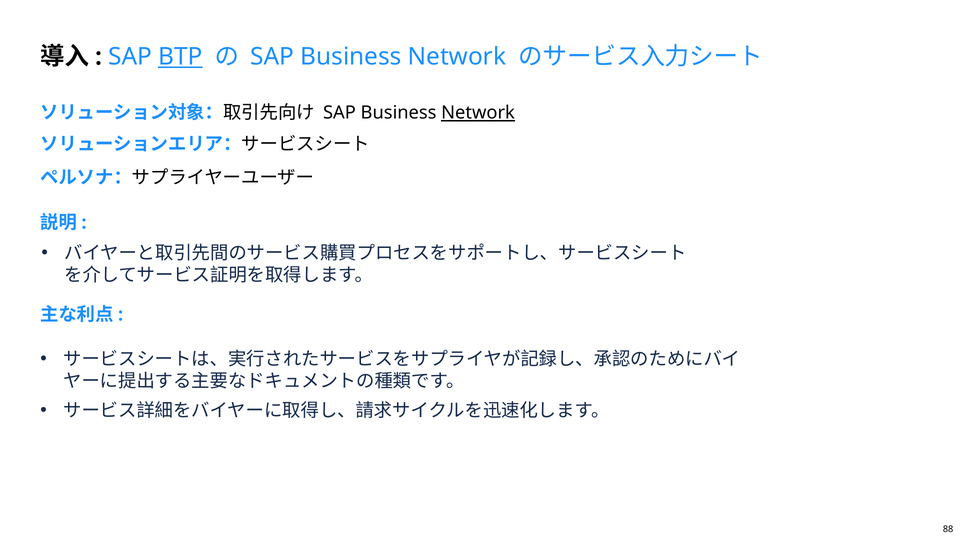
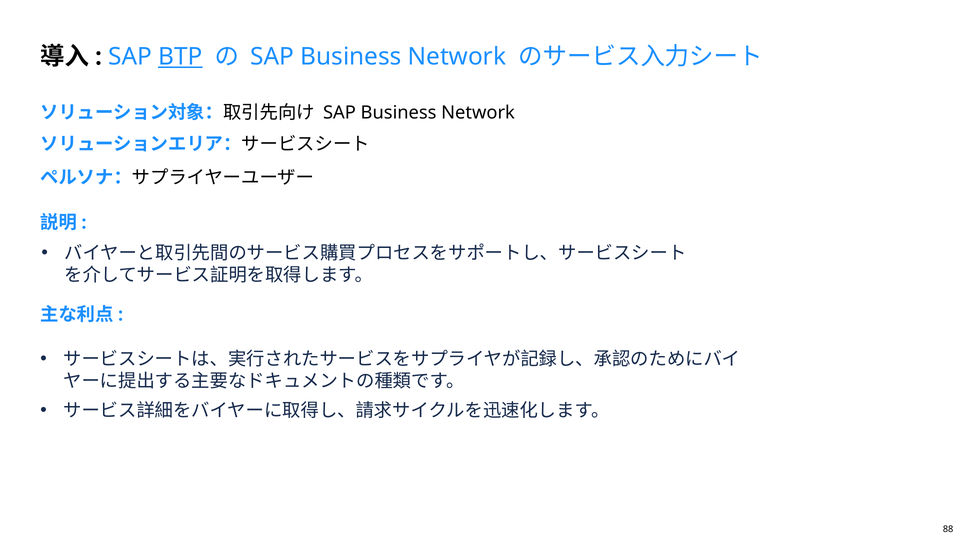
Network underline: present -> none (478, 113)
